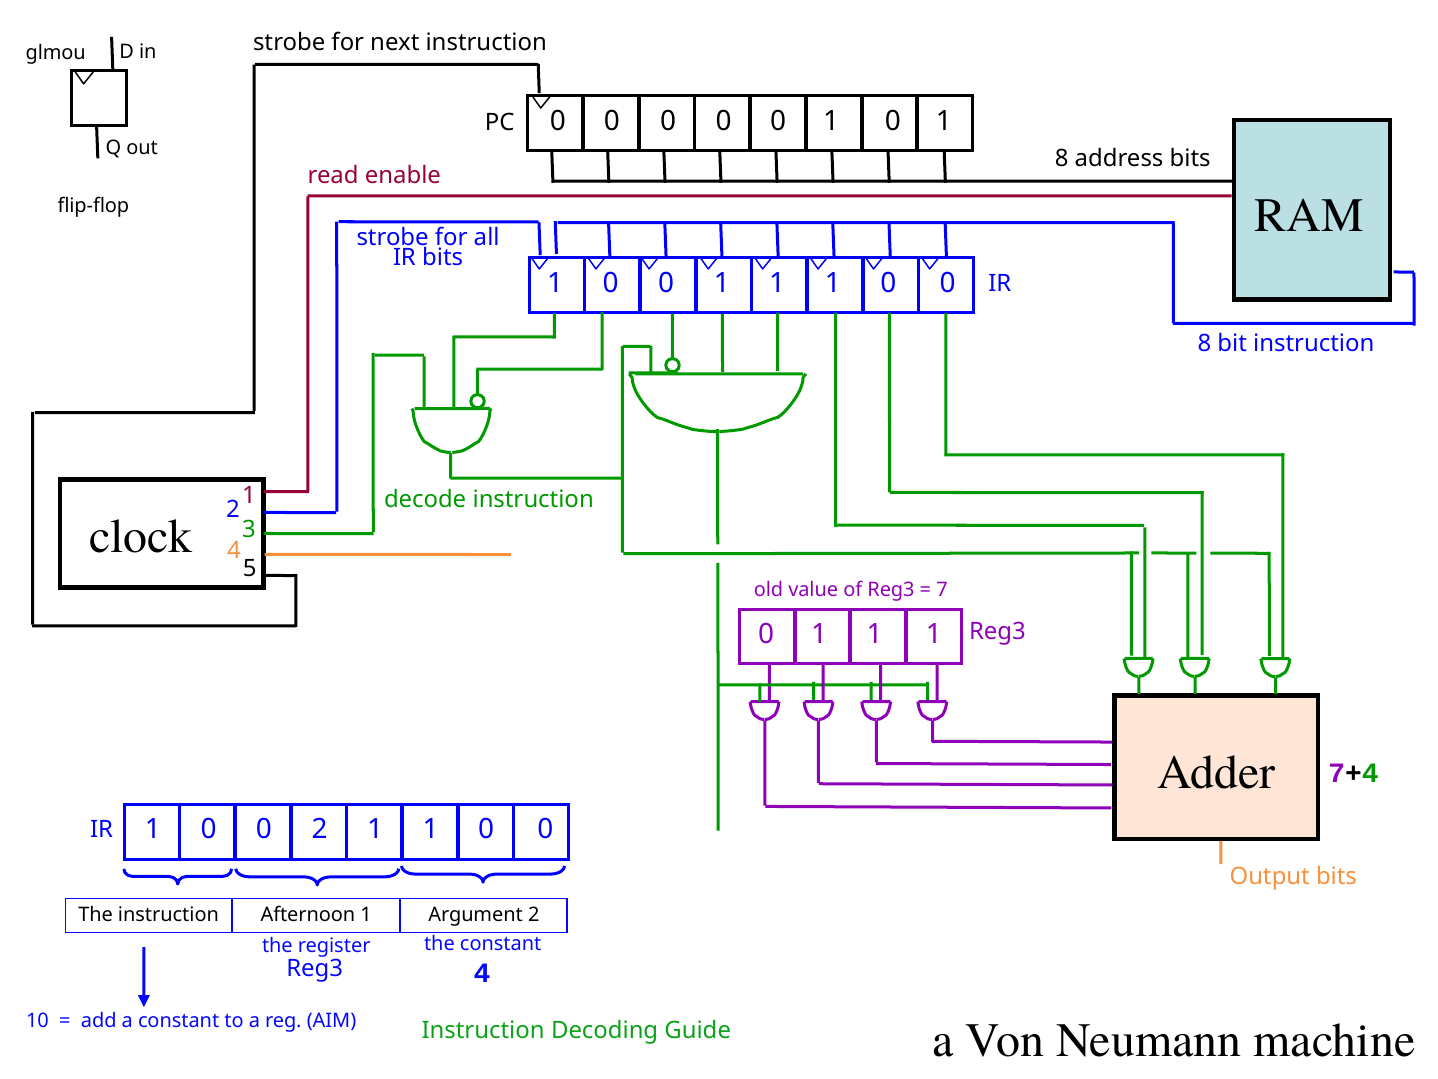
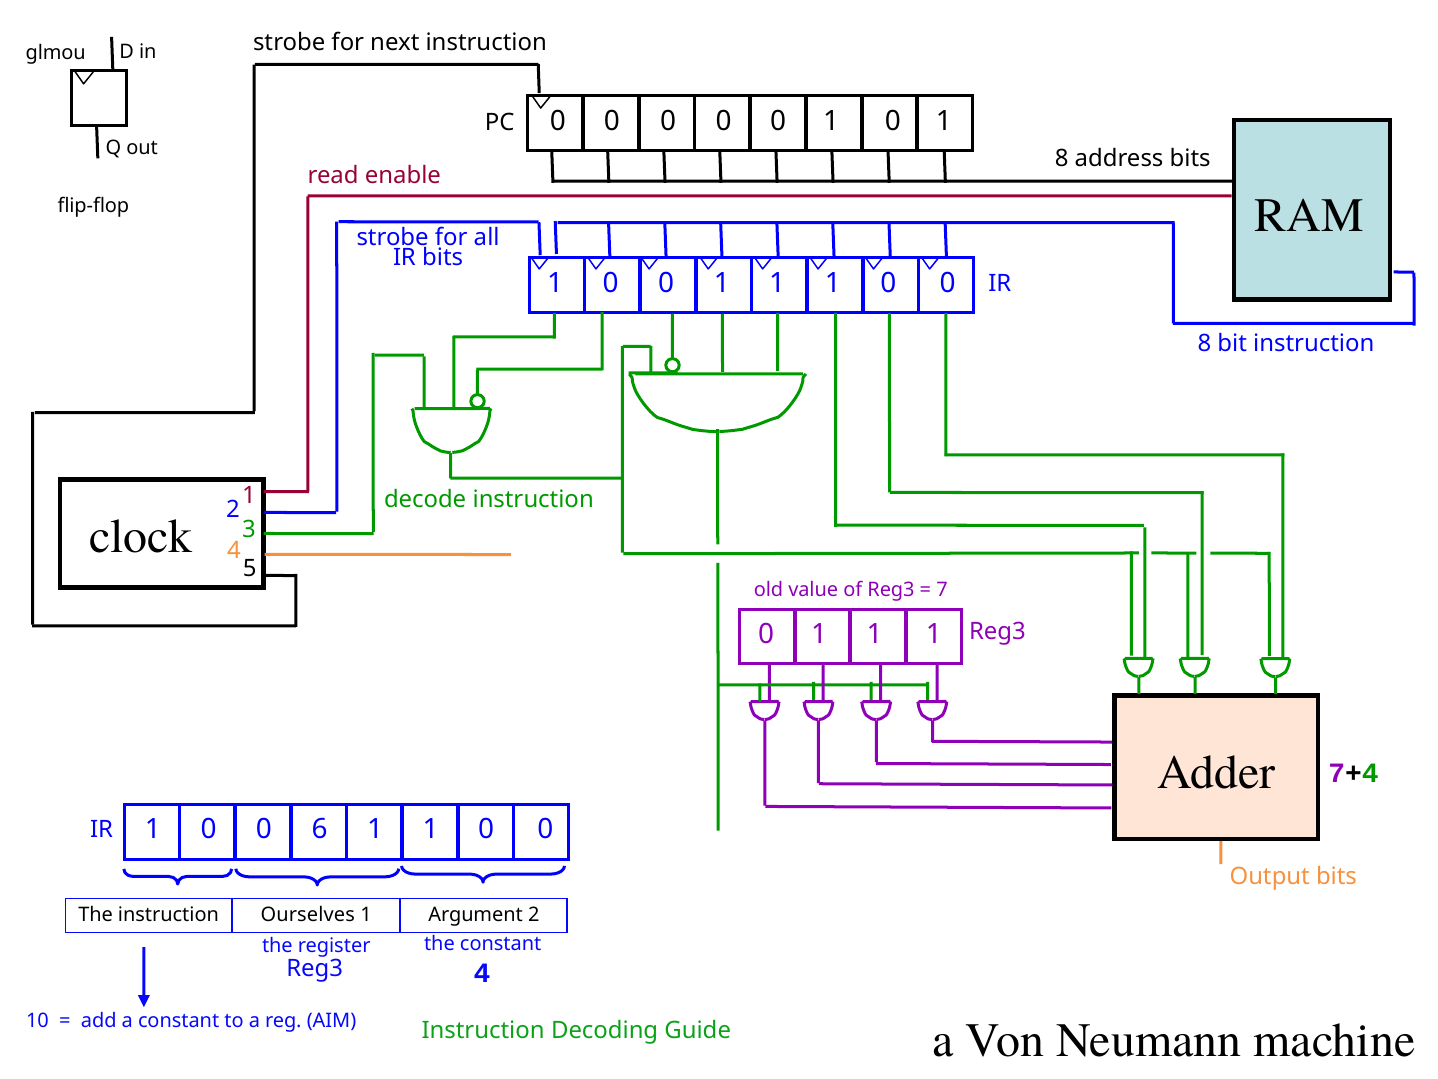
0 2: 2 -> 6 (320, 829)
Afternoon: Afternoon -> Ourselves (308, 914)
